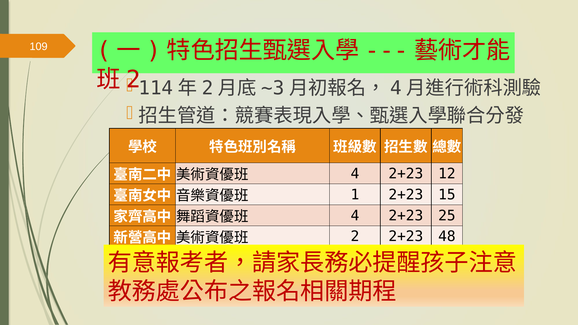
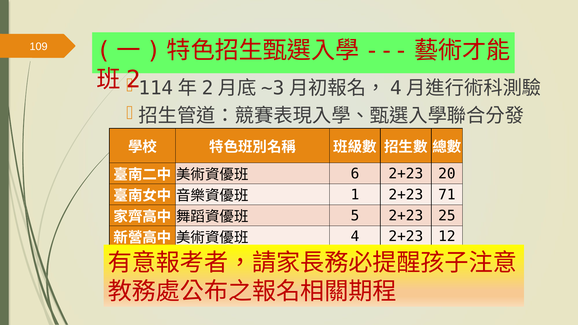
4: 4 -> 6 (355, 174)
12: 12 -> 20 (447, 174)
15: 15 -> 71 (447, 195)
4: 4 -> 5 (355, 216)
2: 2 -> 4 (355, 237)
48: 48 -> 12 (447, 237)
